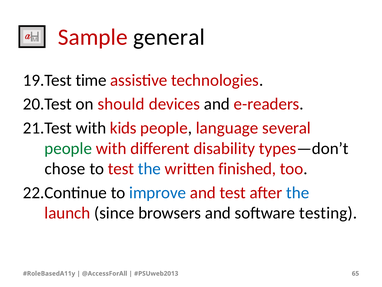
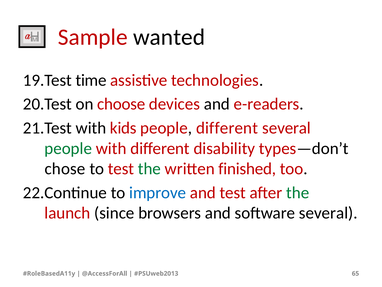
general: general -> wanted (169, 37)
should: should -> choose (121, 104)
people language: language -> different (227, 128)
the colour: blue -> green (149, 169)
the colour: blue -> green (298, 192)
software testing: testing -> several (328, 213)
